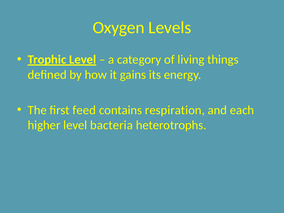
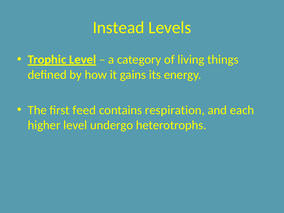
Oxygen: Oxygen -> Instead (119, 27)
bacteria: bacteria -> undergo (112, 125)
